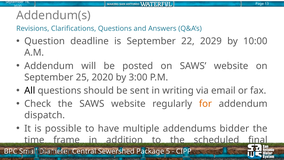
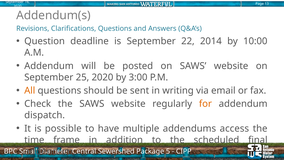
2029: 2029 -> 2014 (211, 41)
All colour: black -> orange (30, 90)
bidder: bidder -> access (234, 128)
